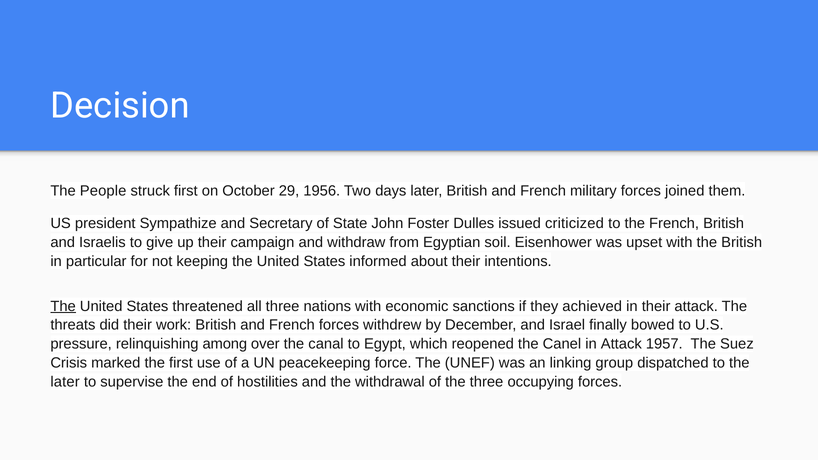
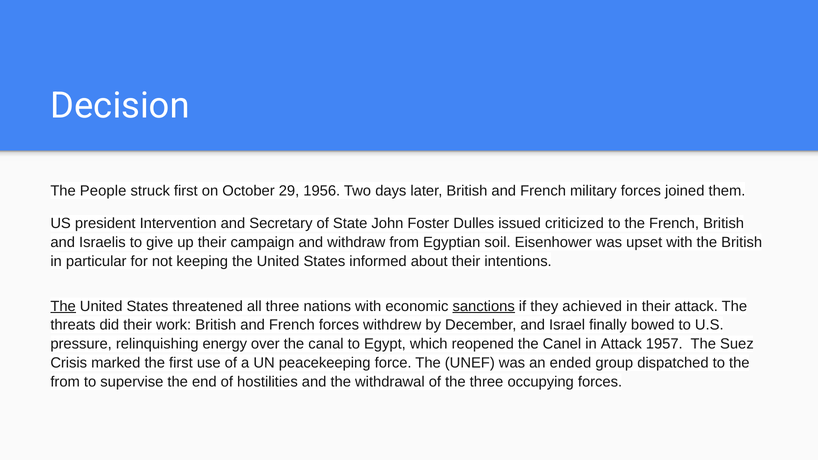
Sympathize: Sympathize -> Intervention (178, 223)
sanctions underline: none -> present (484, 306)
among: among -> energy (225, 344)
linking: linking -> ended (570, 363)
later: later -> from (65, 382)
